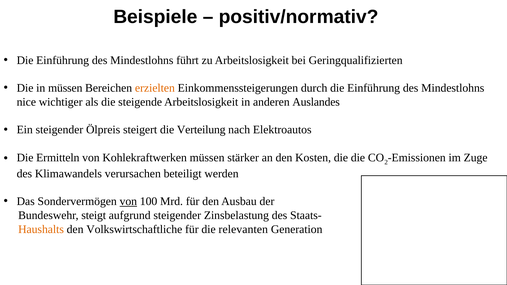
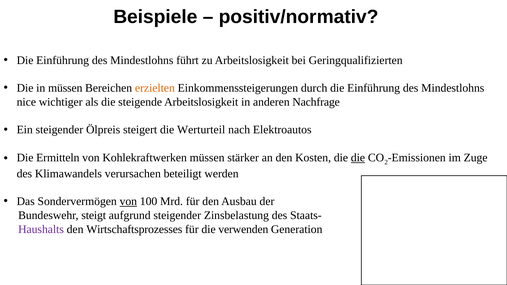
Auslandes: Auslandes -> Nachfrage (316, 102)
Verteilung: Verteilung -> Werturteil (201, 130)
die underline: none -> present (358, 158)
Haushalts colour: orange -> purple (41, 229)
Volkswirtschaftliche: Volkswirtschaftliche -> Wirtschaftsprozesses (134, 229)
relevanten: relevanten -> verwenden (243, 229)
